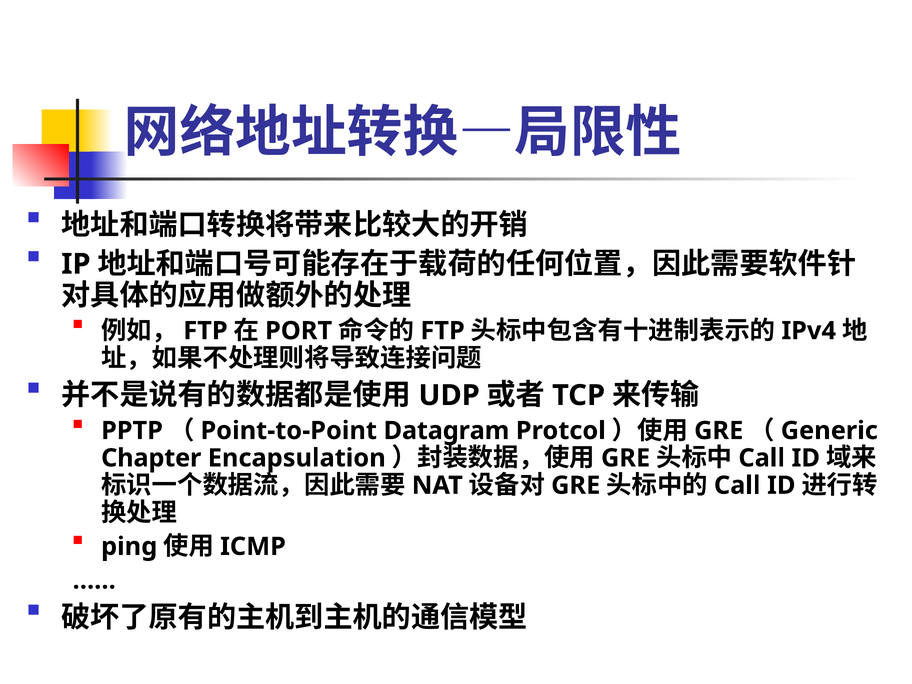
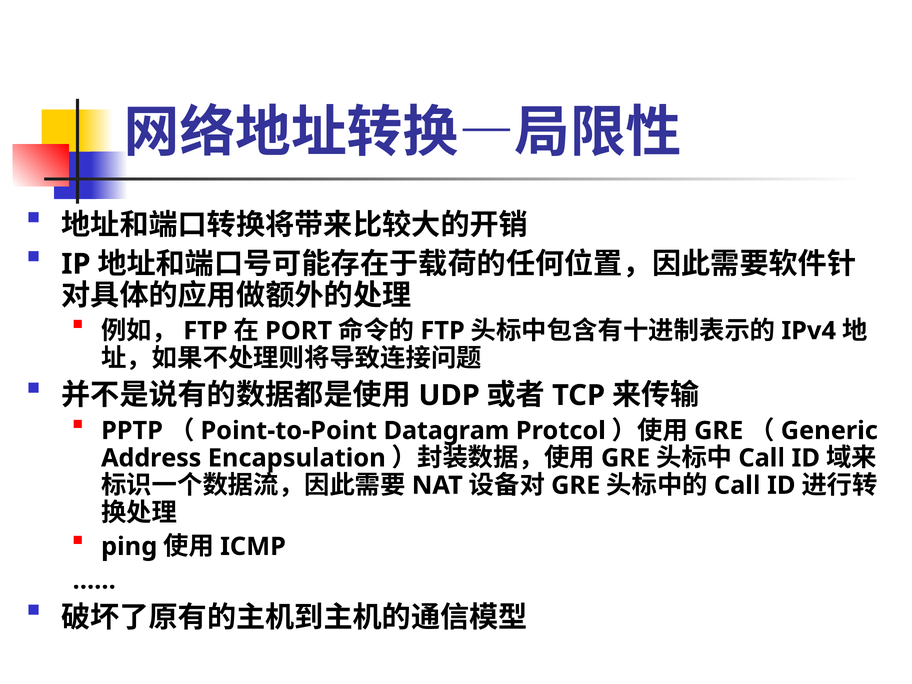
Chapter: Chapter -> Address (151, 458)
